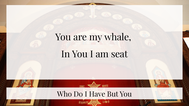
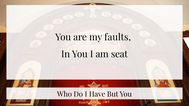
whale: whale -> faults (118, 37)
